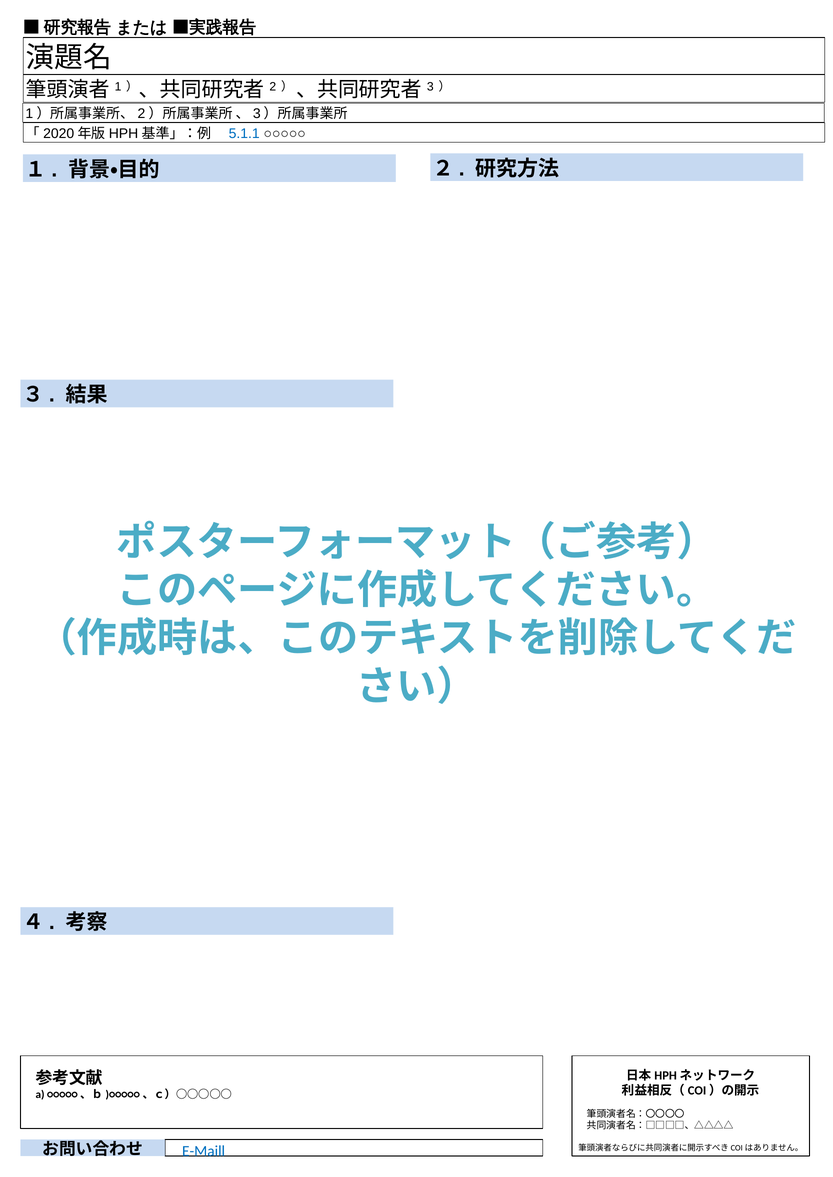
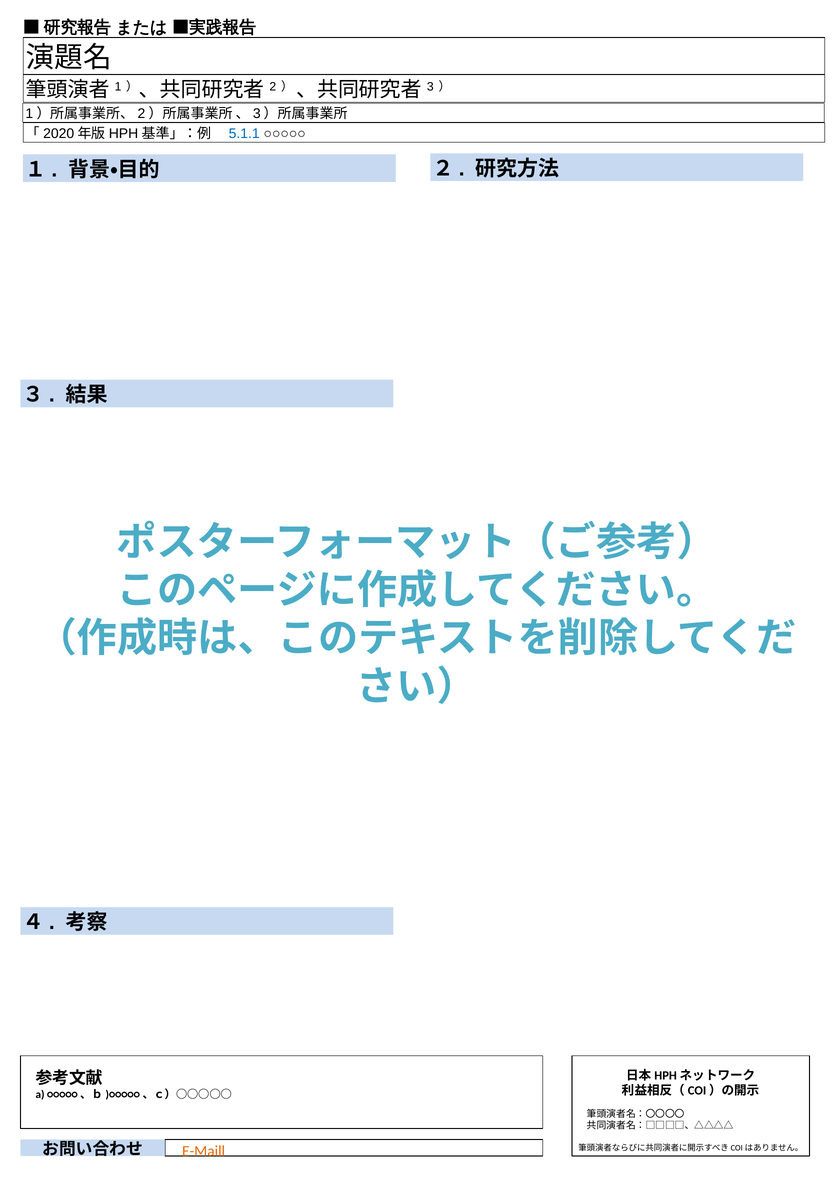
E-Maill colour: blue -> orange (204, 1152)
